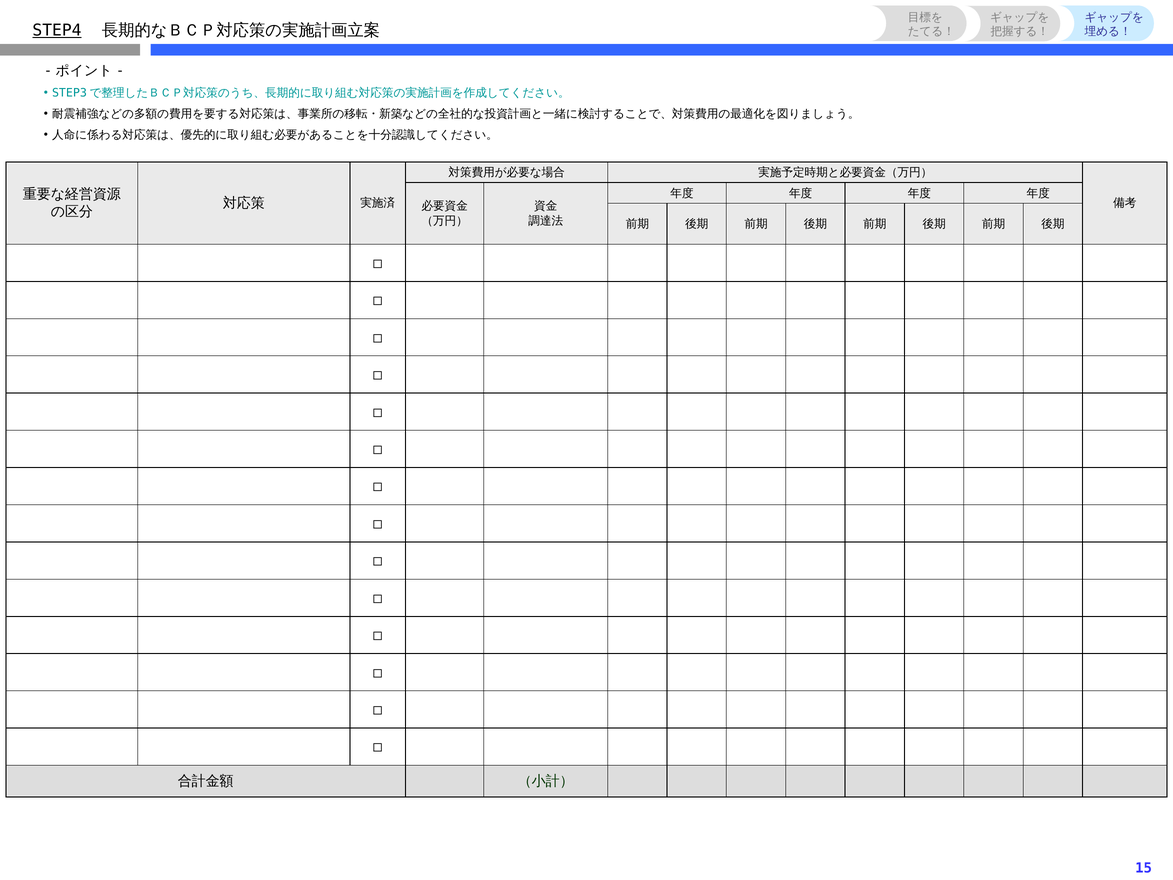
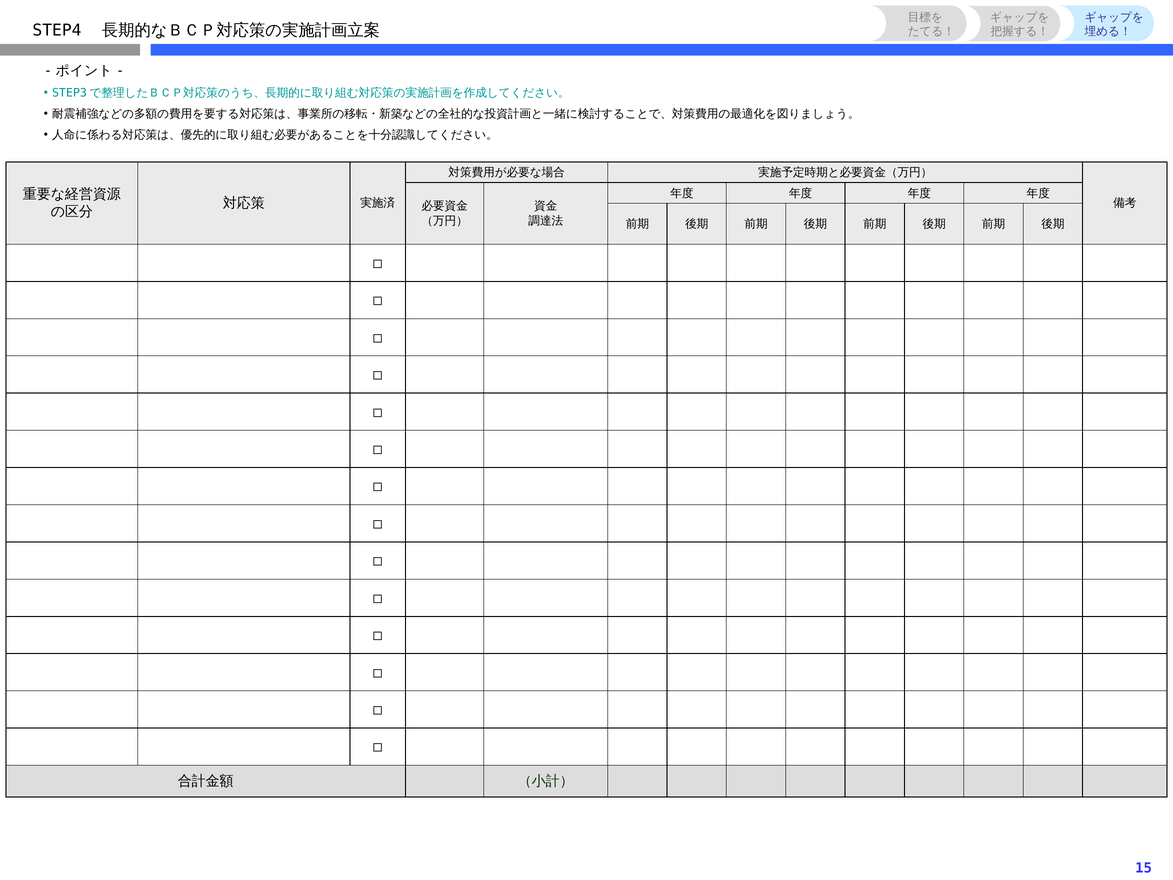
STEP4 underline: present -> none (57, 30)
